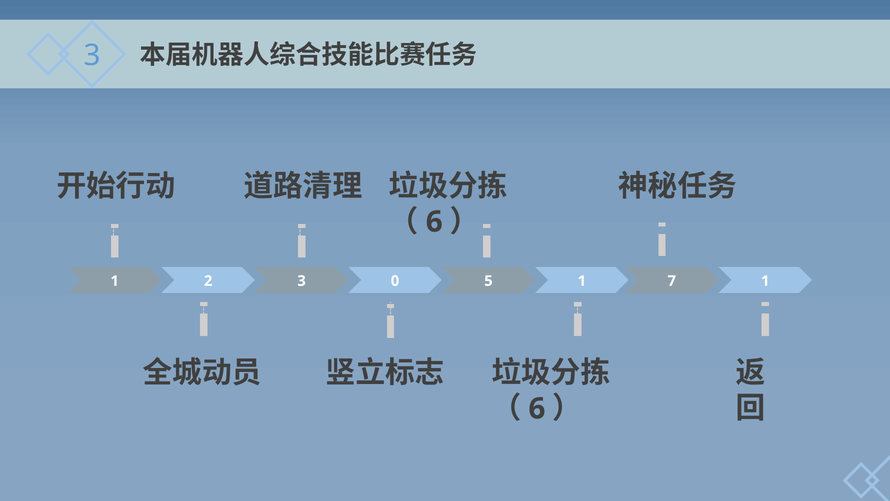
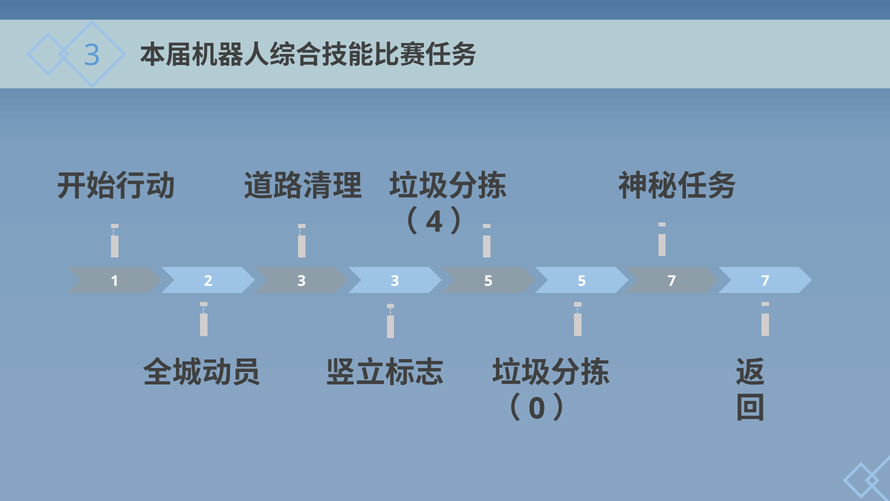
6: 6 -> 4 (434, 222)
3 0: 0 -> 3 (395, 281)
5 1: 1 -> 5 (582, 281)
7 1: 1 -> 7 (765, 281)
6: 6 -> 0 (537, 408)
